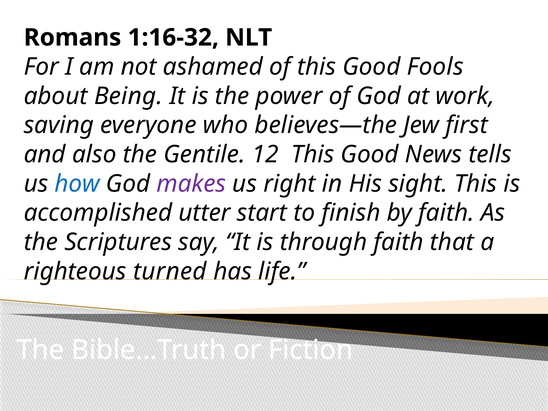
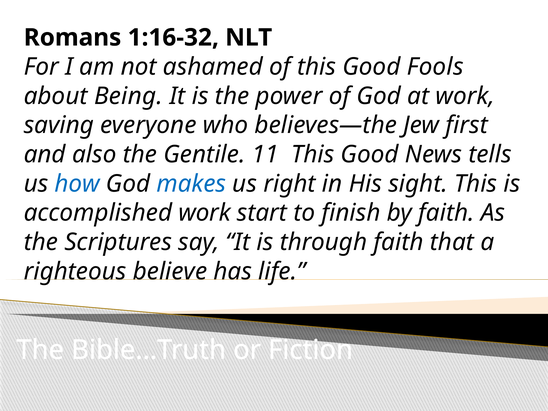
12: 12 -> 11 (265, 154)
makes colour: purple -> blue (191, 184)
accomplished utter: utter -> work (205, 213)
turned: turned -> believe (170, 271)
